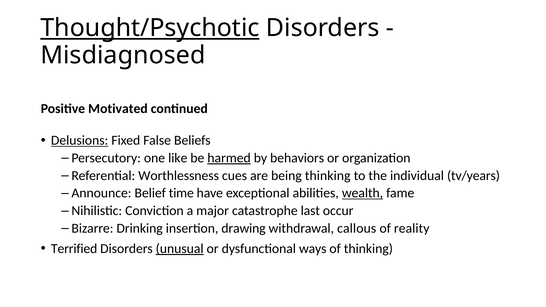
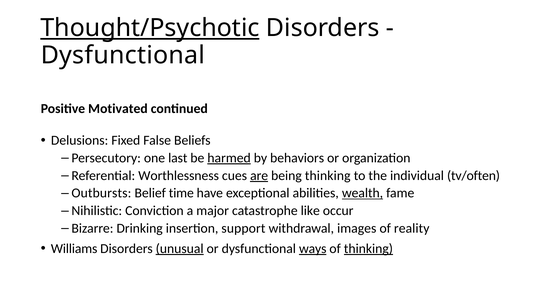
Misdiagnosed: Misdiagnosed -> Dysfunctional (123, 55)
Delusions underline: present -> none (80, 141)
like: like -> last (178, 158)
are underline: none -> present (259, 176)
tv/years: tv/years -> tv/often (473, 176)
Announce: Announce -> Outbursts (101, 193)
last: last -> like (310, 211)
drawing: drawing -> support (243, 228)
callous: callous -> images (357, 228)
Terrified: Terrified -> Williams (74, 249)
ways underline: none -> present (313, 249)
thinking underline: none -> present (368, 249)
